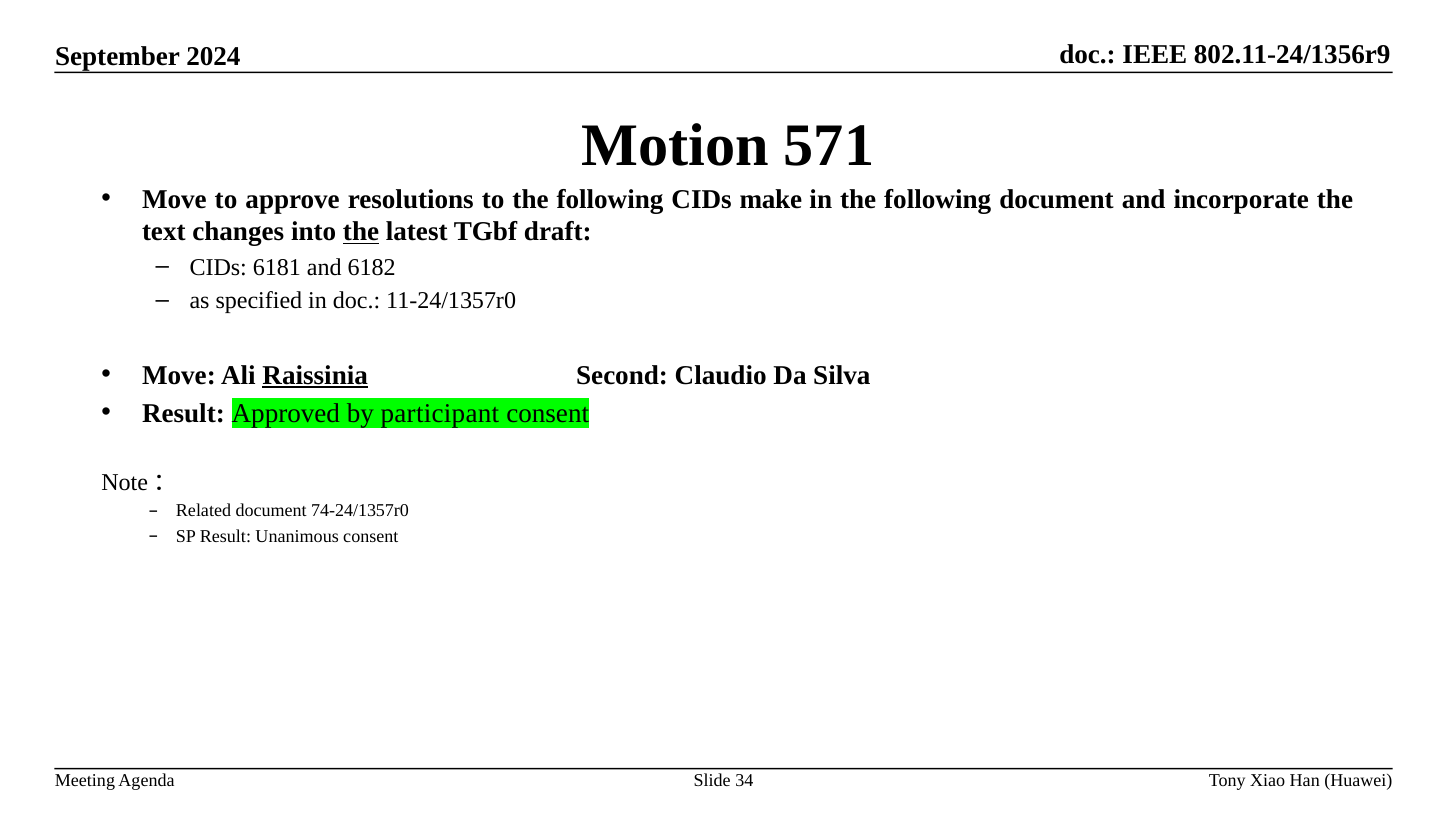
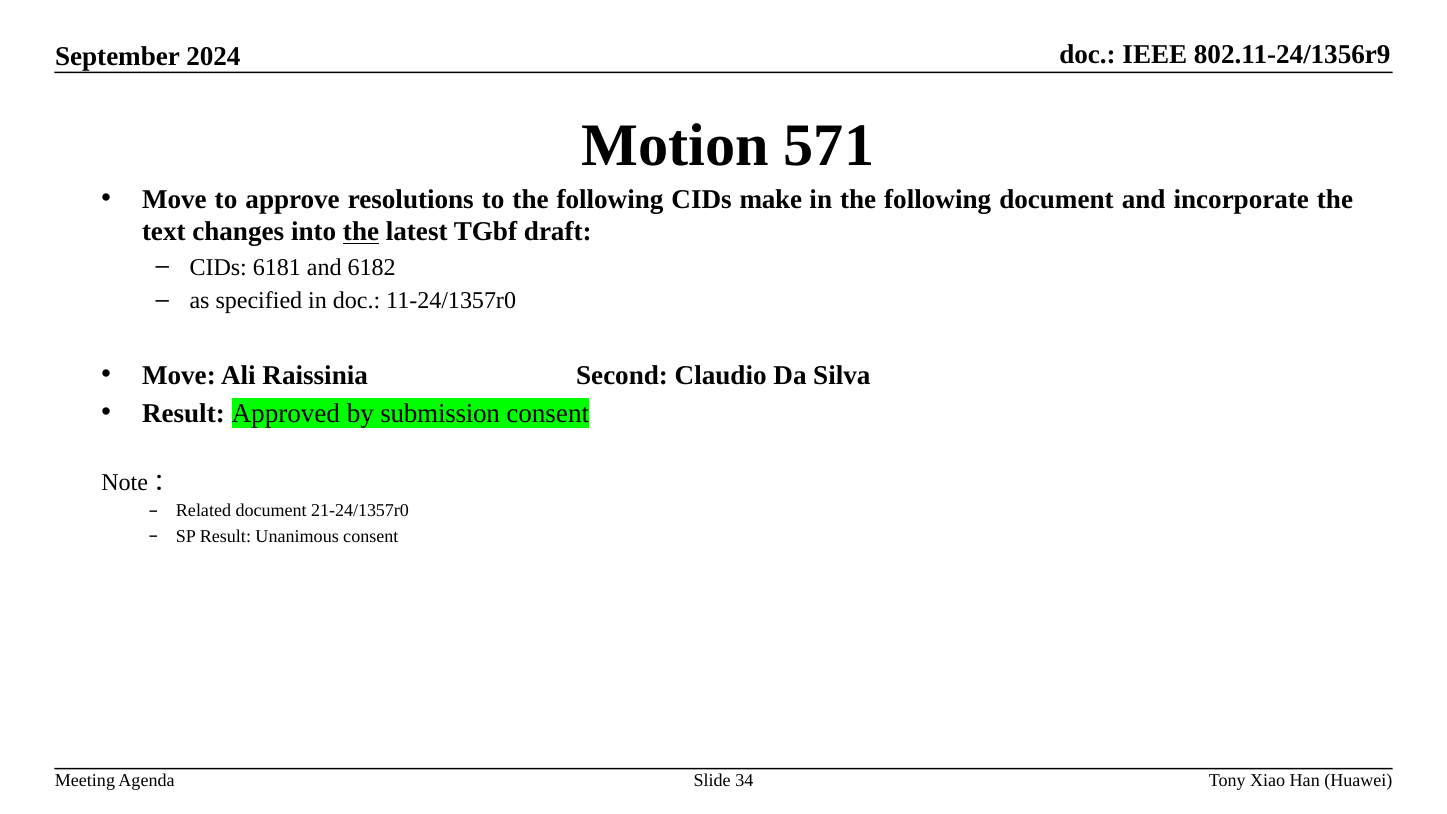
Raissinia underline: present -> none (315, 375)
participant: participant -> submission (440, 413)
74-24/1357r0: 74-24/1357r0 -> 21-24/1357r0 (360, 511)
